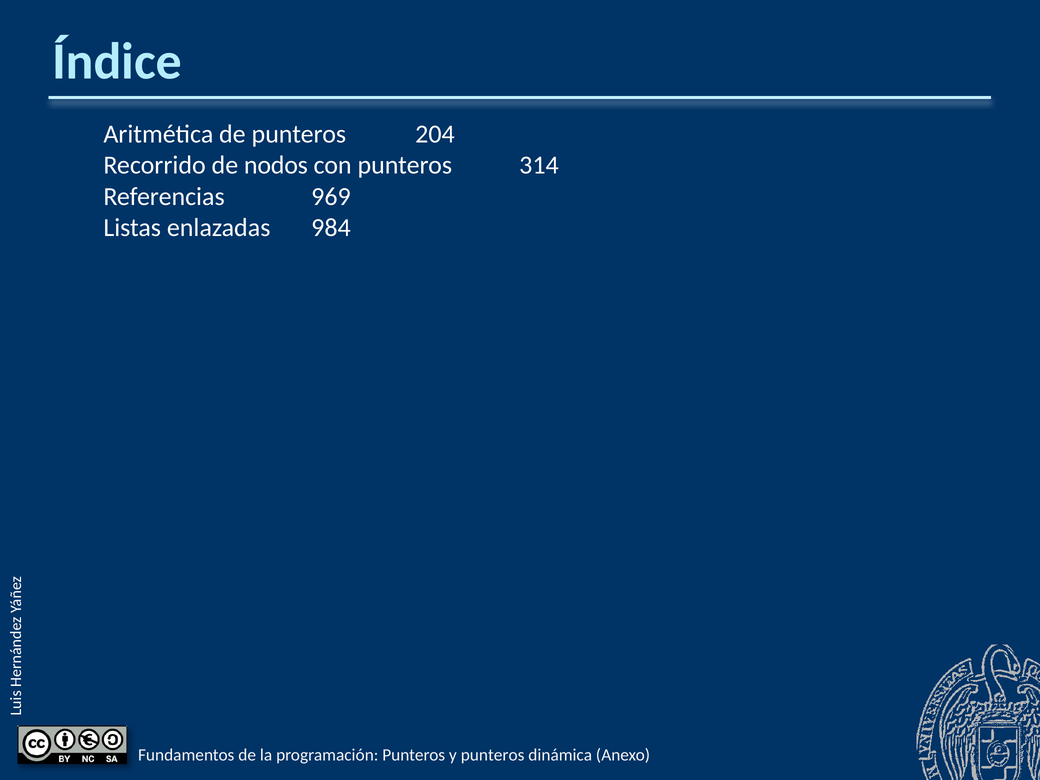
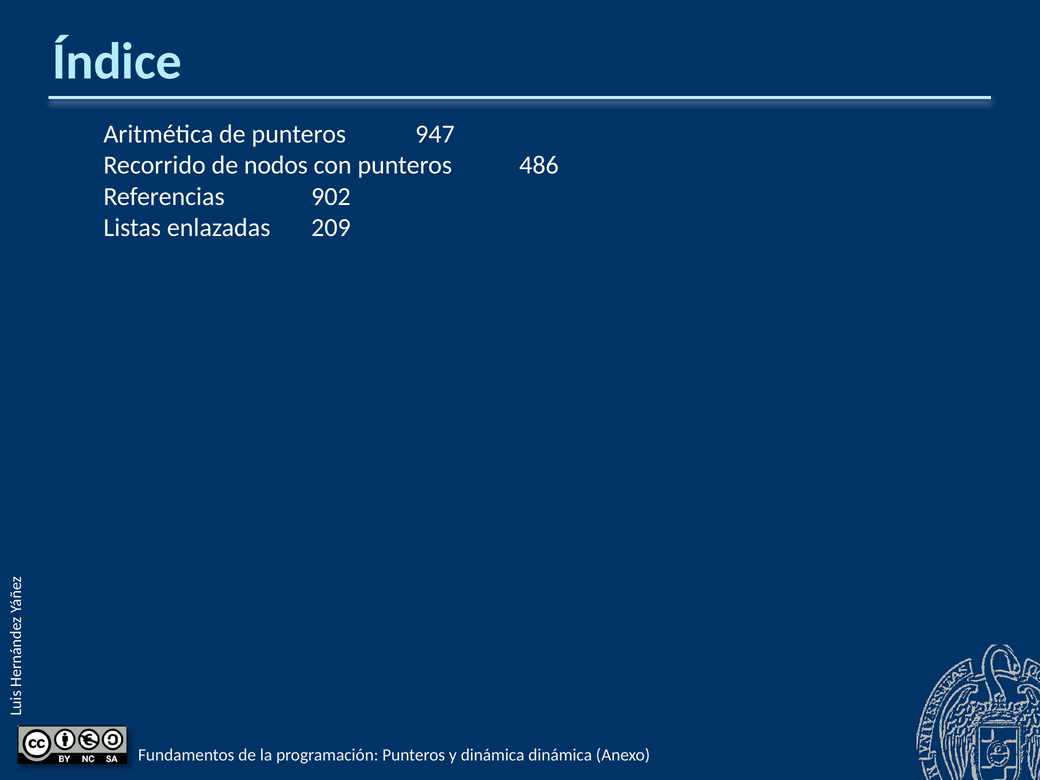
204: 204 -> 947 (435, 134)
314: 314 -> 486 (539, 165)
969: 969 -> 902 (331, 196)
984: 984 -> 209 (331, 228)
y punteros: punteros -> dinámica (493, 755)
